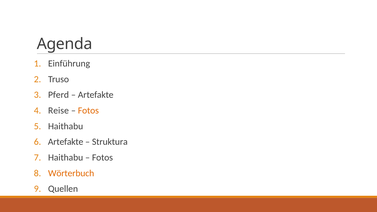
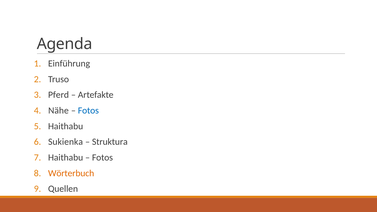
Reise: Reise -> Nähe (58, 111)
Fotos colour: orange -> blue (88, 111)
Artefakte: Artefakte -> Sukienka (66, 142)
